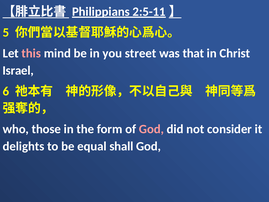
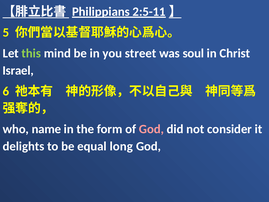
this colour: pink -> light green (31, 53)
that: that -> soul (193, 53)
those: those -> name (46, 129)
shall: shall -> long (121, 146)
